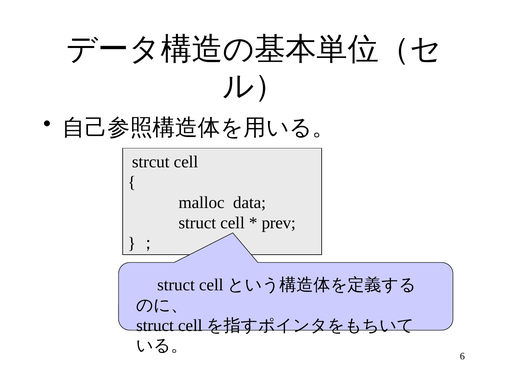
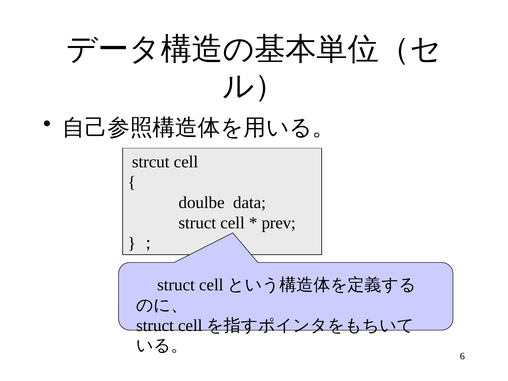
malloc: malloc -> doulbe (202, 203)
